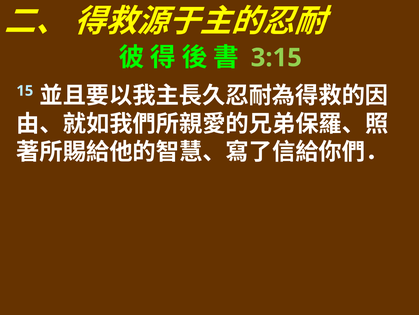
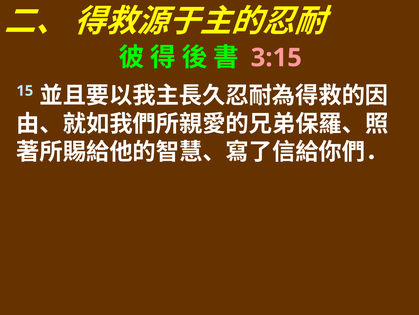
3:15 colour: light green -> pink (276, 58)
